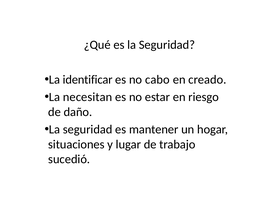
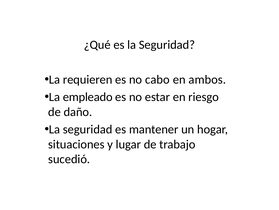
identificar: identificar -> requieren (88, 79)
creado: creado -> ambos (207, 79)
necesitan: necesitan -> empleado (88, 97)
